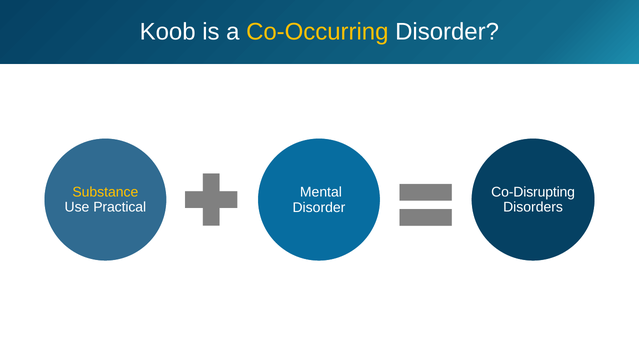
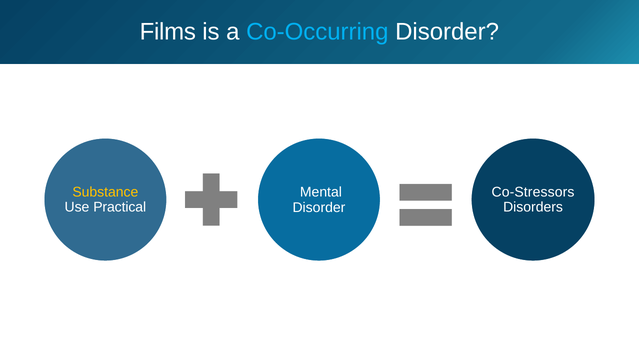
Koob: Koob -> Films (168, 32)
Co-Occurring colour: yellow -> light blue (317, 32)
Co-Disrupting: Co-Disrupting -> Co-Stressors (533, 192)
